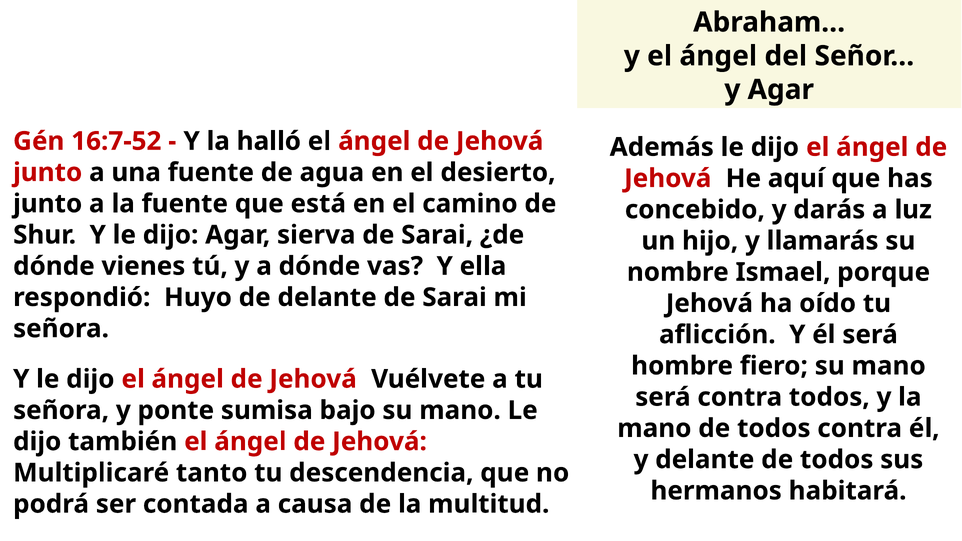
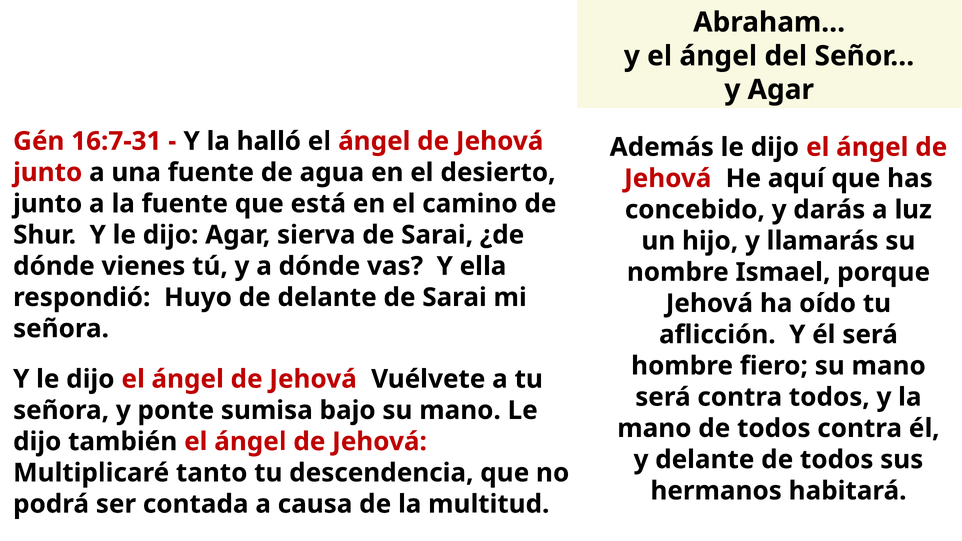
16:7-52: 16:7-52 -> 16:7-31 (116, 141)
